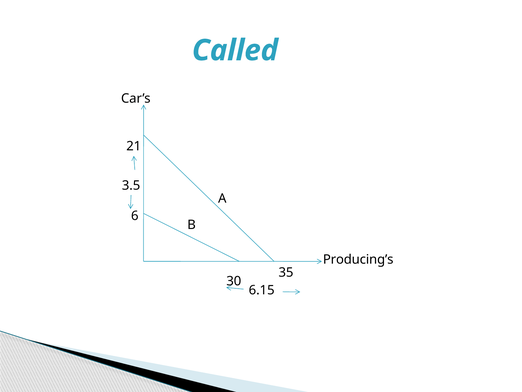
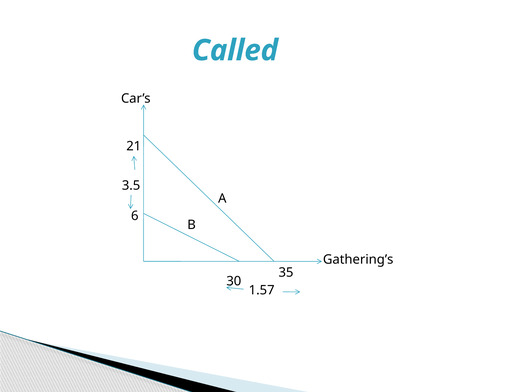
Producing’s: Producing’s -> Gathering’s (358, 259)
6.15: 6.15 -> 1.57 (262, 290)
